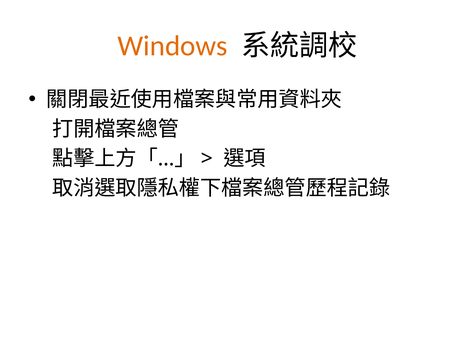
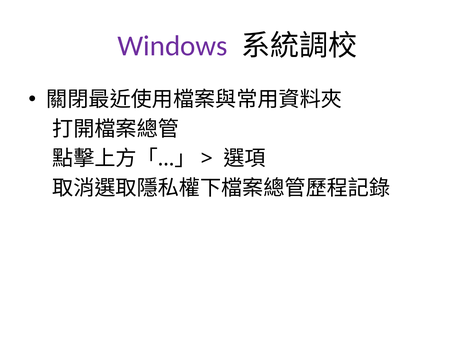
Windows colour: orange -> purple (173, 46)
